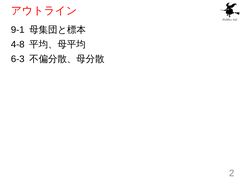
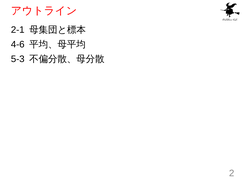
9-1: 9-1 -> 2-1 (18, 30)
4-8: 4-8 -> 4-6 (18, 45)
6-3: 6-3 -> 5-3 (18, 59)
